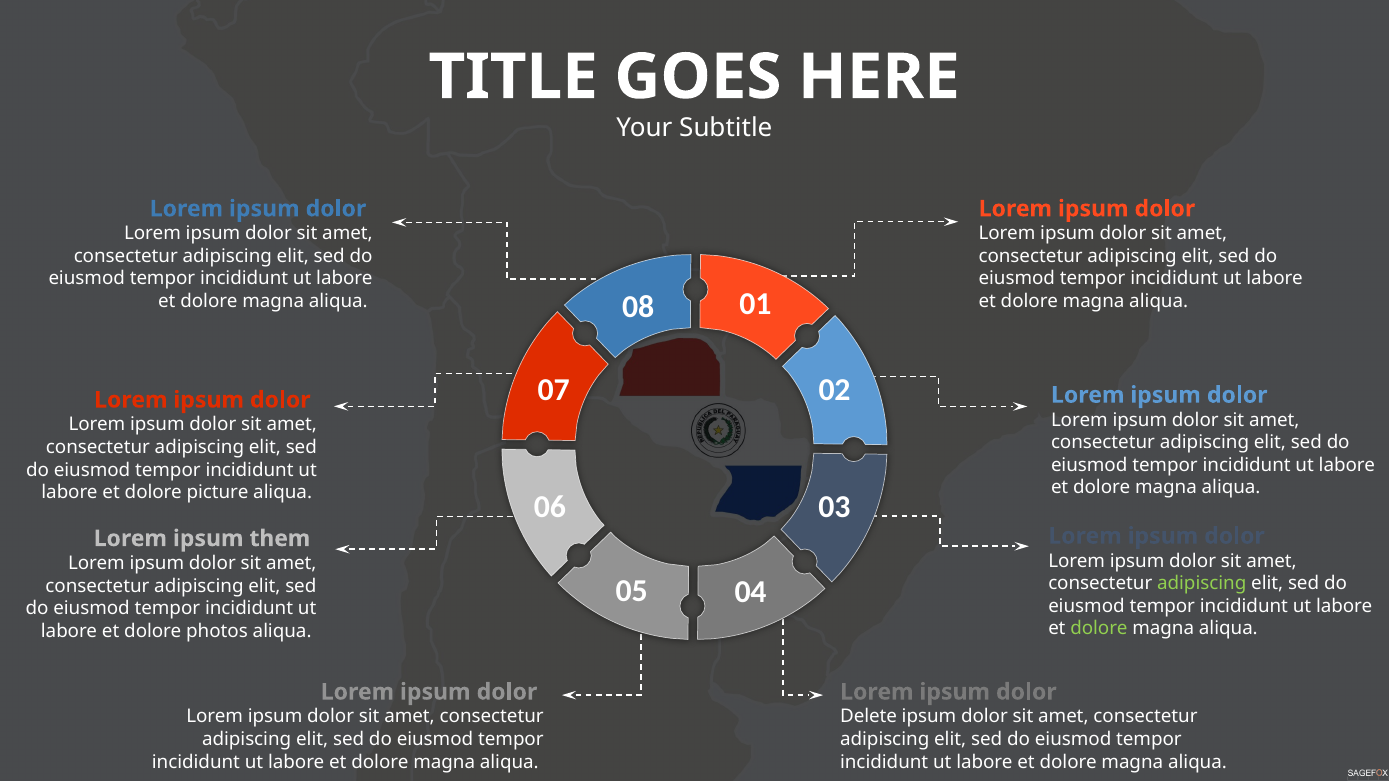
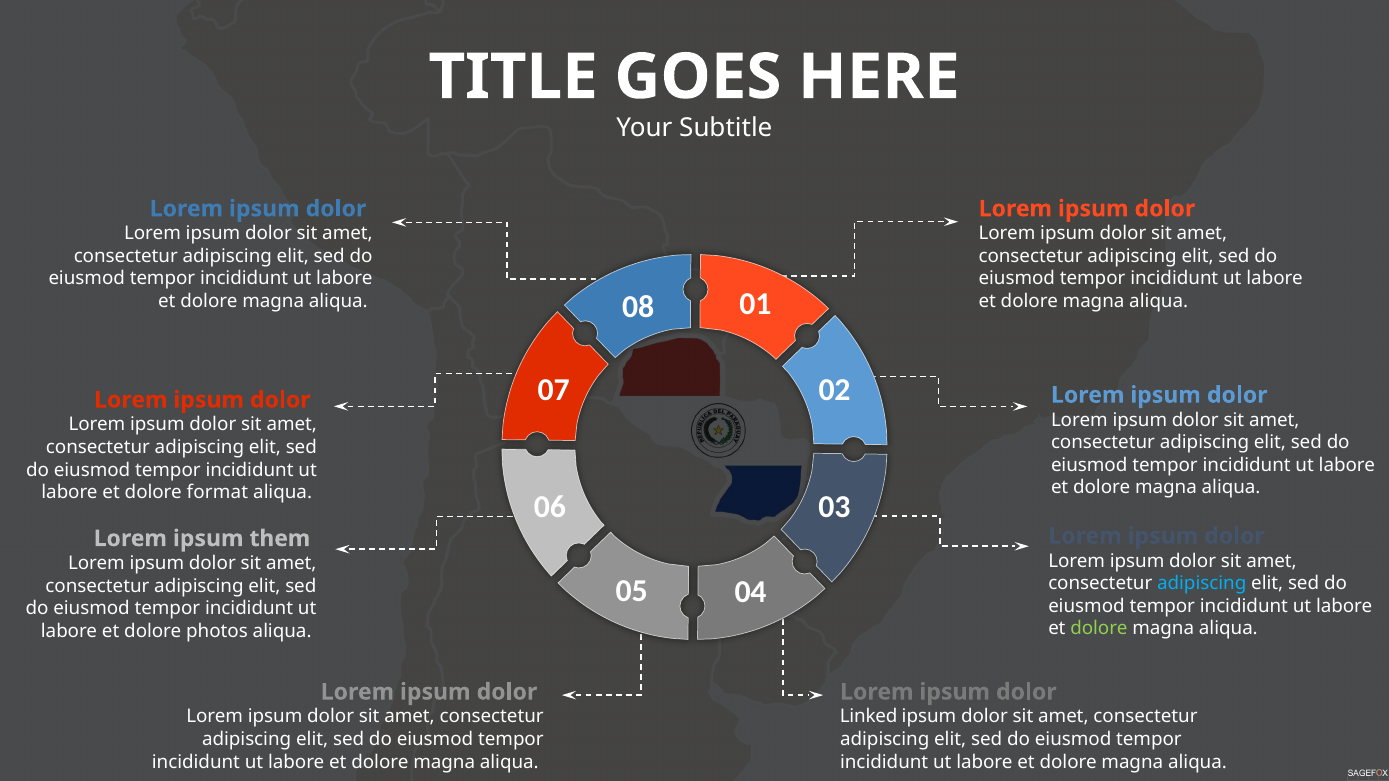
picture: picture -> format (217, 493)
adipiscing colour: light green -> light blue (1202, 584)
Delete: Delete -> Linked (869, 717)
